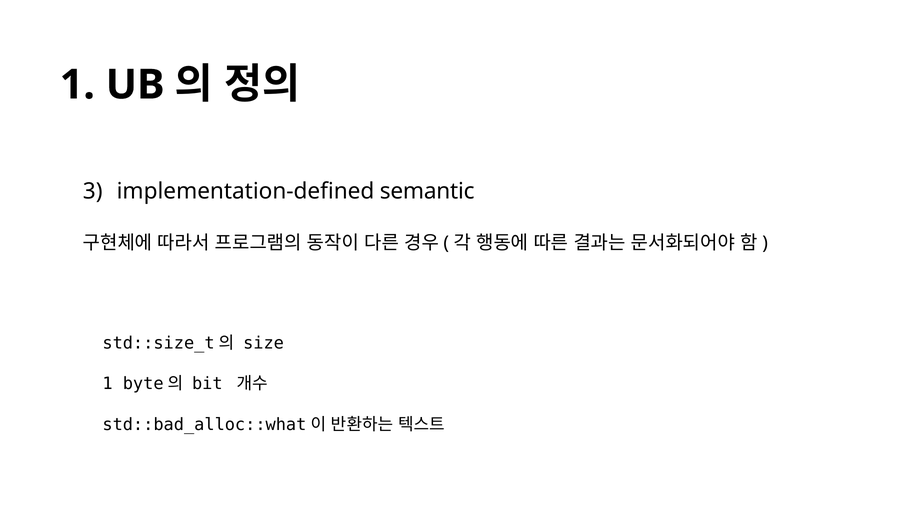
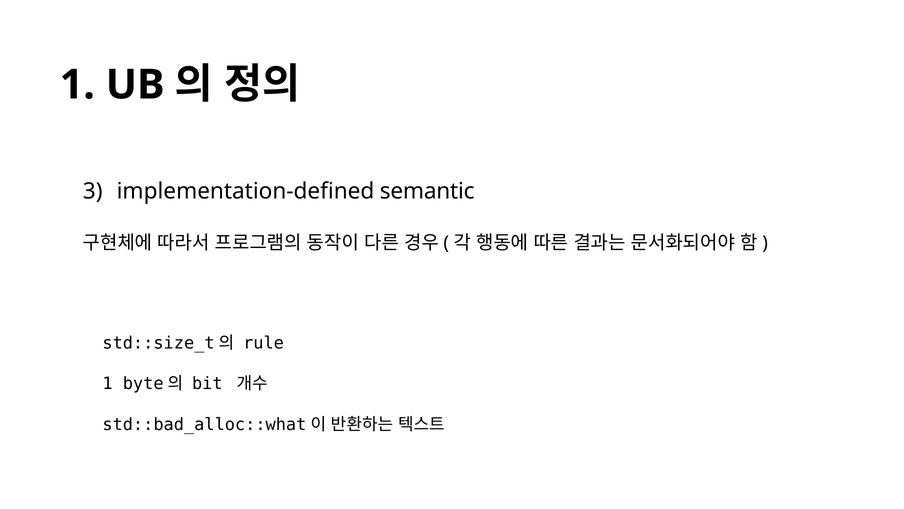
size: size -> rule (264, 343)
